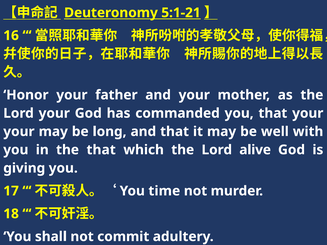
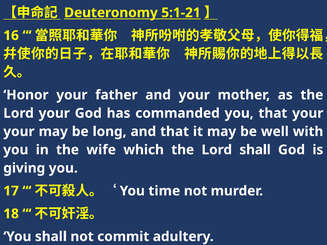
the that: that -> wife (101, 150)
Lord alive: alive -> shall (255, 150)
